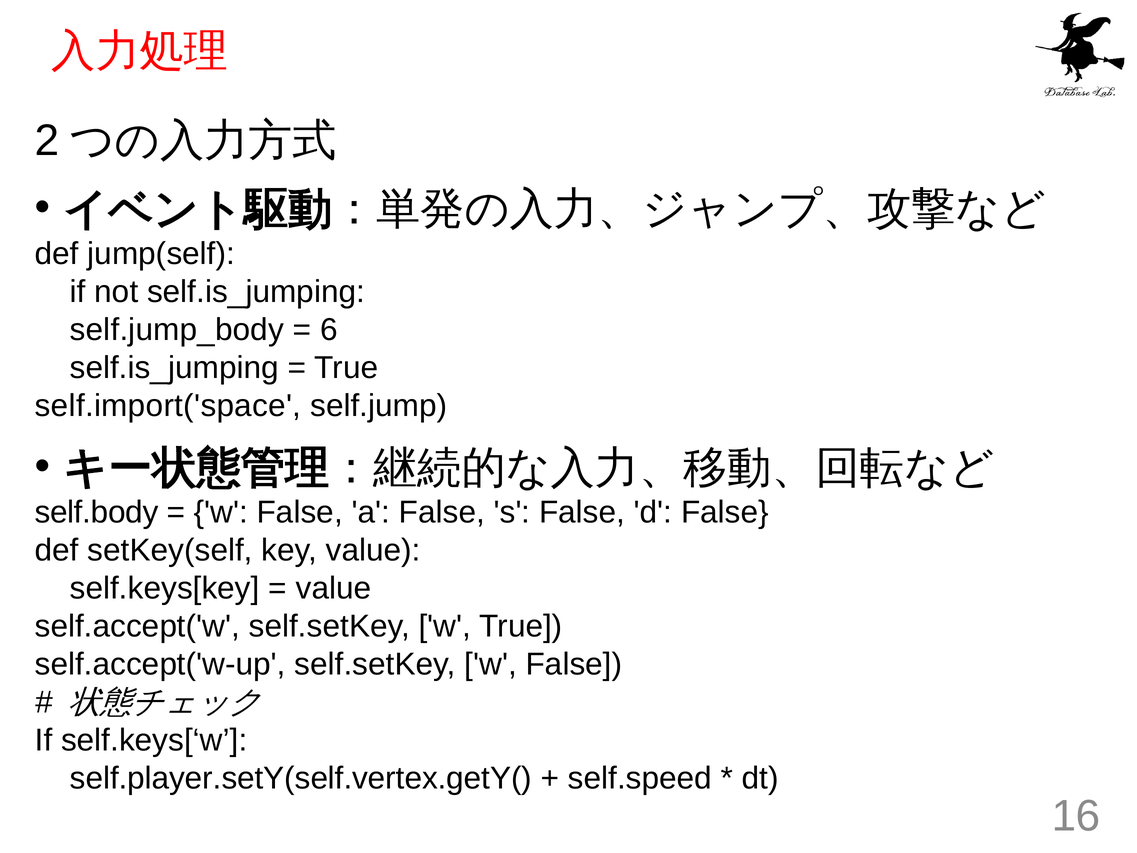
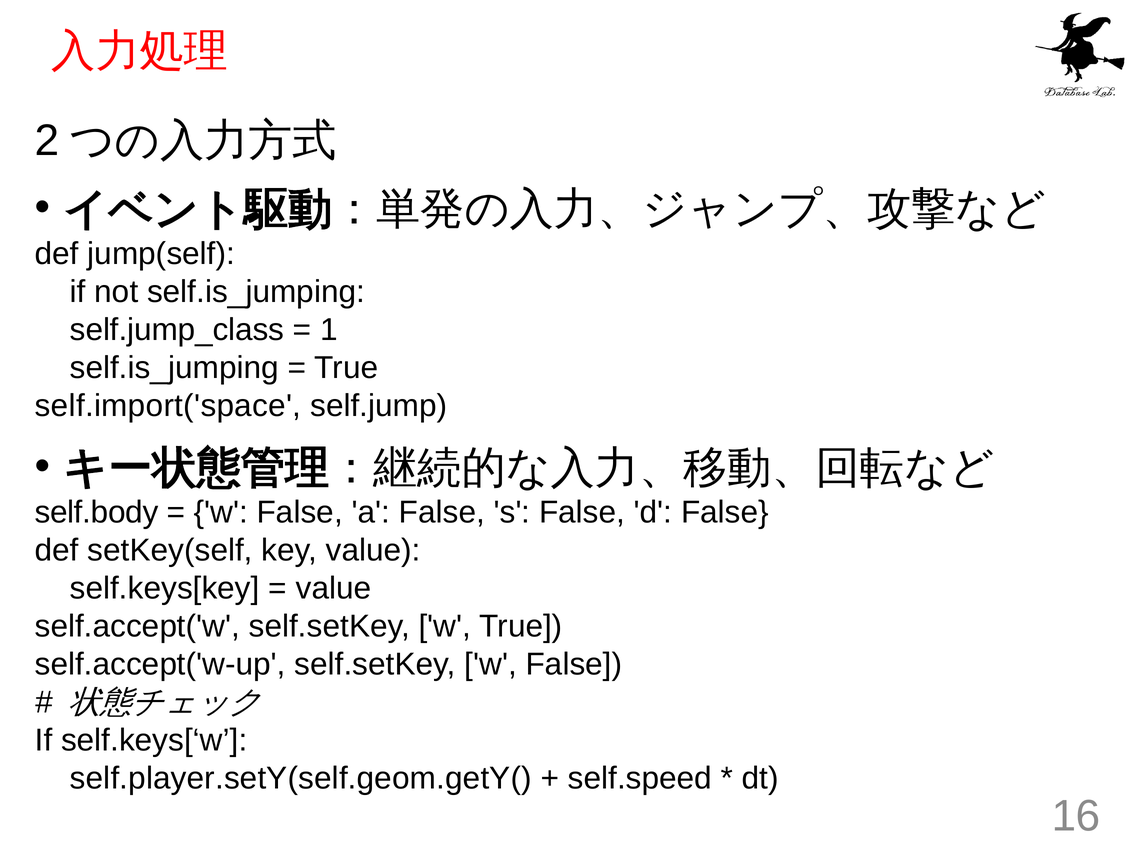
self.jump_body: self.jump_body -> self.jump_class (177, 330)
6: 6 -> 1 (329, 330)
self.player.setY(self.vertex.getY(: self.player.setY(self.vertex.getY( -> self.player.setY(self.geom.getY( (301, 778)
